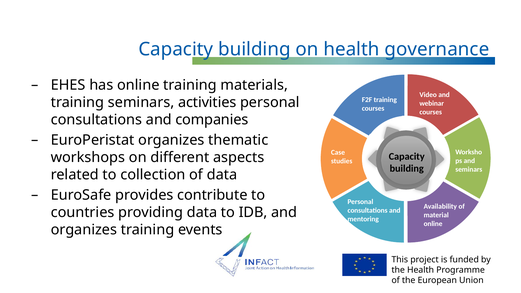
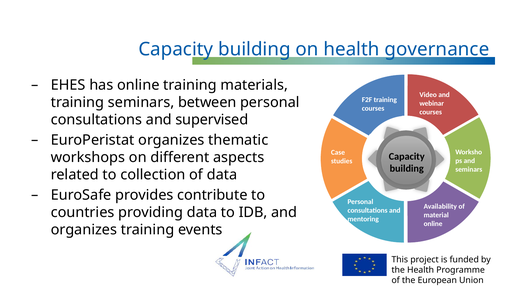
activities: activities -> between (207, 102)
companies: companies -> supervised (212, 120)
